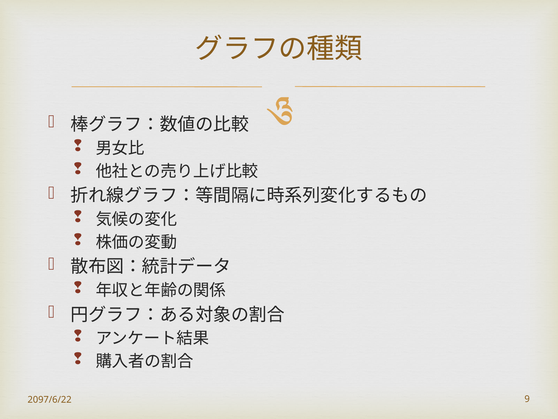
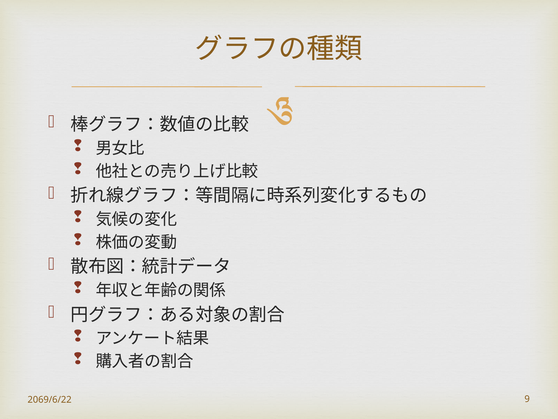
2097/6/22: 2097/6/22 -> 2069/6/22 (50, 399)
